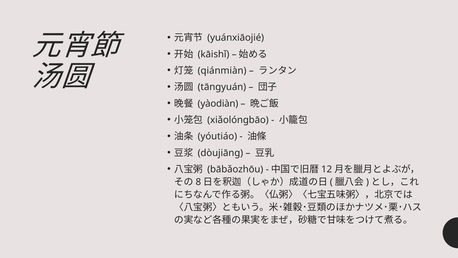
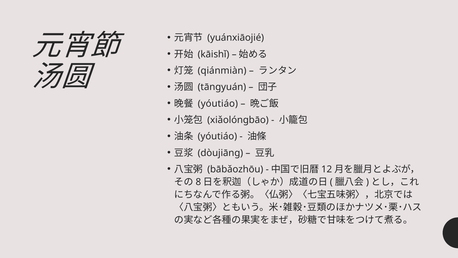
yàodiàn: yàodiàn -> yóutiáo (218, 103)
